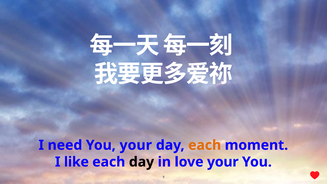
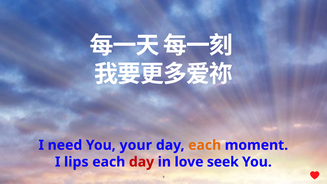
like: like -> lips (76, 162)
day colour: black -> red (141, 162)
love your: your -> seek (223, 162)
